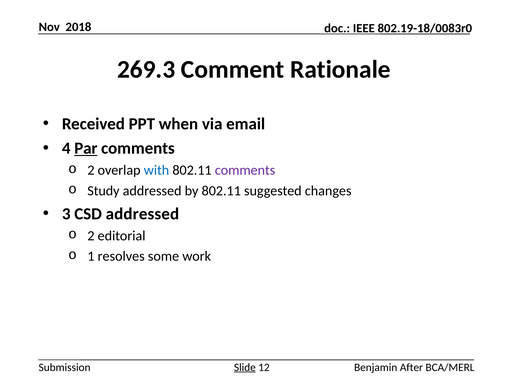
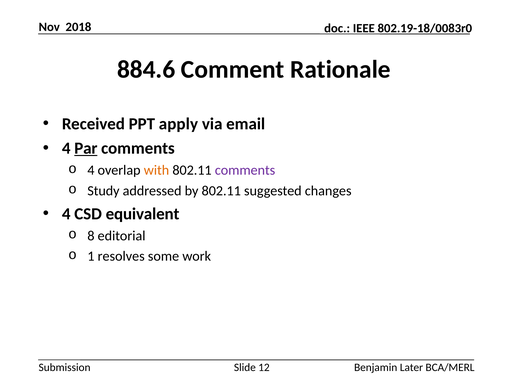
269.3: 269.3 -> 884.6 (146, 69)
when: when -> apply (178, 124)
2: 2 -> 4 (91, 170)
with colour: blue -> orange (156, 170)
3: 3 -> 4 (66, 214)
CSD addressed: addressed -> equivalent (143, 214)
2: 2 -> 8 (91, 236)
Slide underline: present -> none (245, 367)
After: After -> Later (411, 367)
